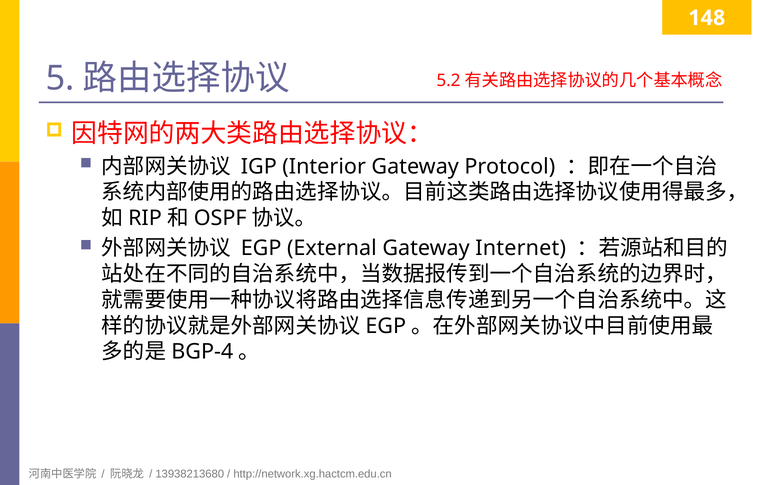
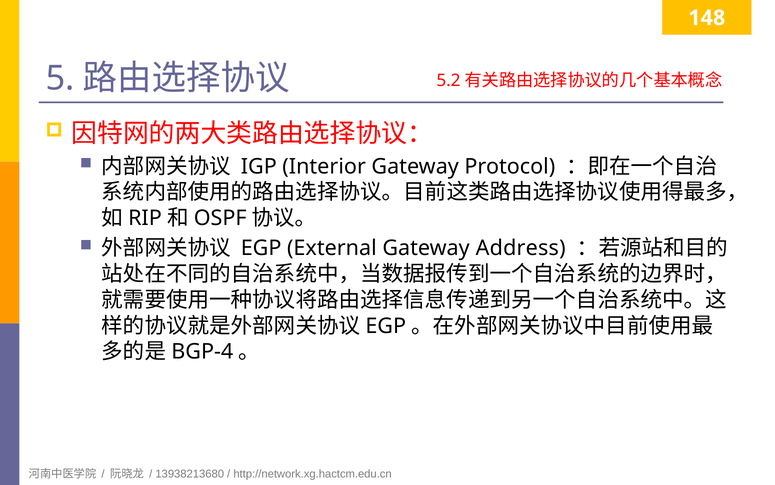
Internet: Internet -> Address (521, 248)
